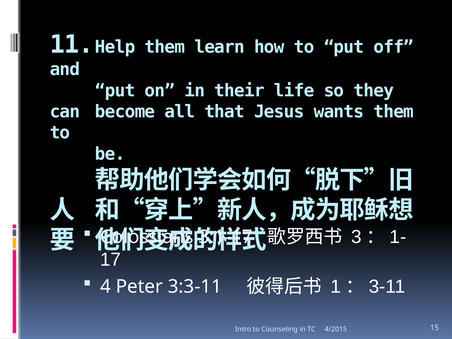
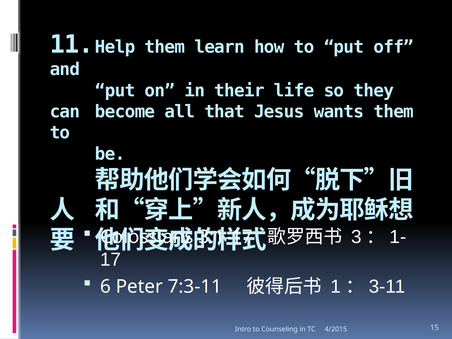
4: 4 -> 6 (105, 287)
3:3-11: 3:3-11 -> 7:3-11 (195, 287)
